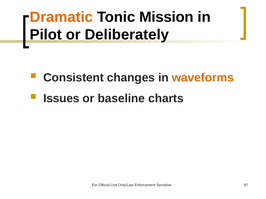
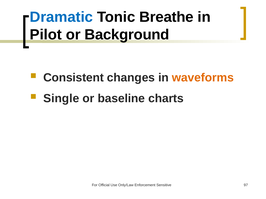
Dramatic colour: orange -> blue (61, 17)
Mission: Mission -> Breathe (166, 17)
Deliberately: Deliberately -> Background (127, 35)
Issues: Issues -> Single (61, 99)
